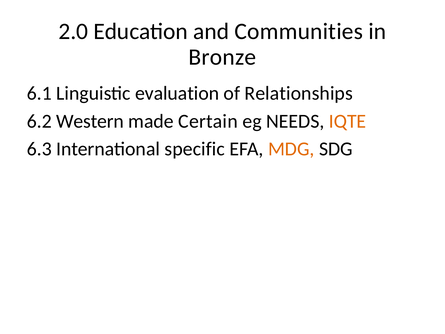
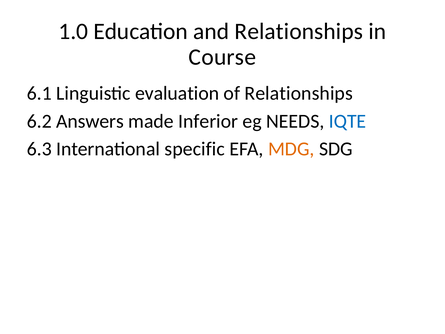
2.0: 2.0 -> 1.0 (73, 32)
and Communities: Communities -> Relationships (299, 32)
Bronze: Bronze -> Course (222, 57)
Western: Western -> Answers (90, 121)
Certain: Certain -> Inferior (208, 121)
IQTE colour: orange -> blue (348, 121)
